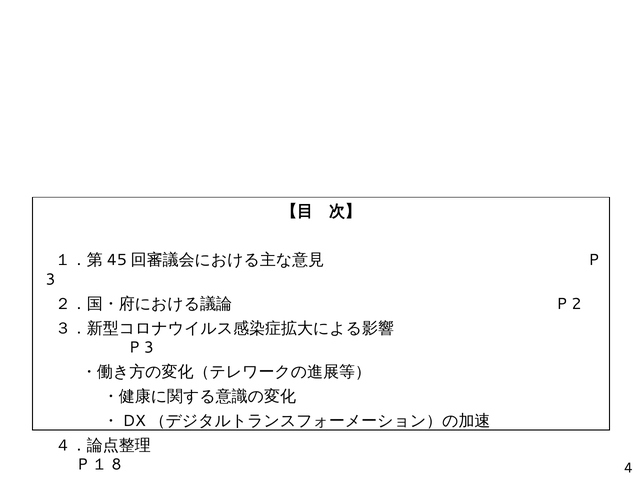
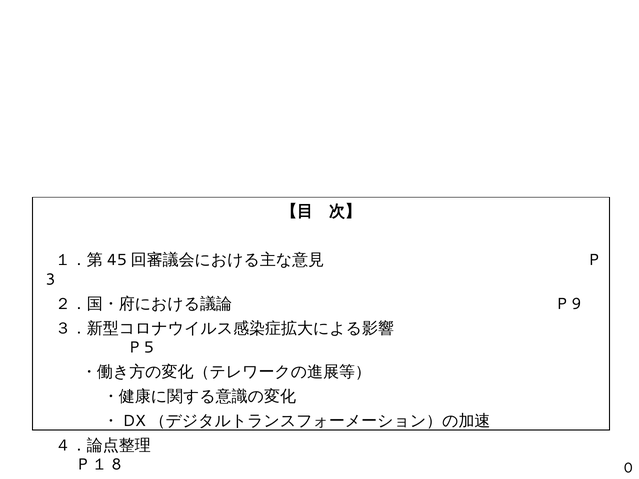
2: 2 -> 9 (576, 304)
3: 3 -> 5 (149, 348)
4: 4 -> 0 (628, 468)
